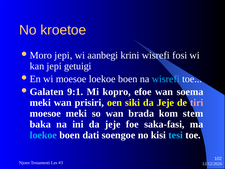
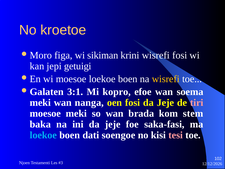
jepi: jepi -> figa (63, 55)
aanbegi: aanbegi -> sikiman (103, 55)
wisrefi colour: light blue -> yellow (166, 79)
9:1: 9:1 -> 3:1 (75, 92)
prisiri: prisiri -> nanga (89, 102)
oen siki: siki -> fosi (133, 102)
tesi colour: light blue -> pink (176, 135)
